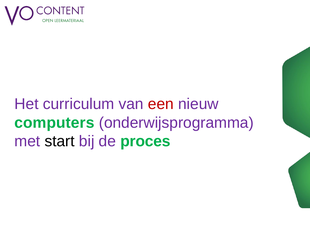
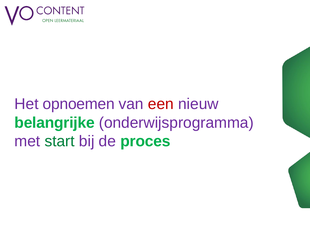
curriculum: curriculum -> opnoemen (79, 104)
computers: computers -> belangrijke (55, 122)
start colour: black -> green (60, 141)
